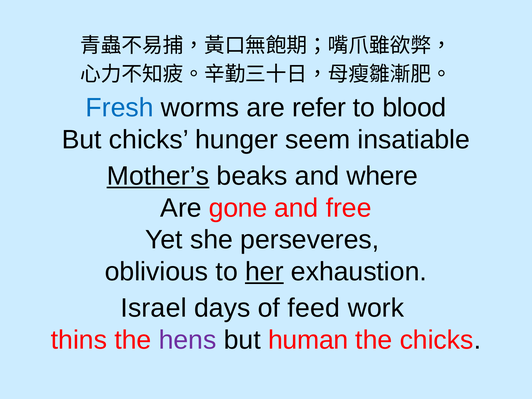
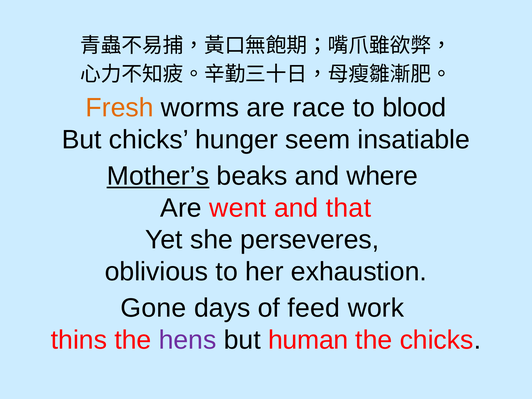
Fresh colour: blue -> orange (120, 108)
refer: refer -> race (319, 108)
gone: gone -> went (238, 208)
free: free -> that (348, 208)
her underline: present -> none (264, 272)
Israel: Israel -> Gone (154, 308)
